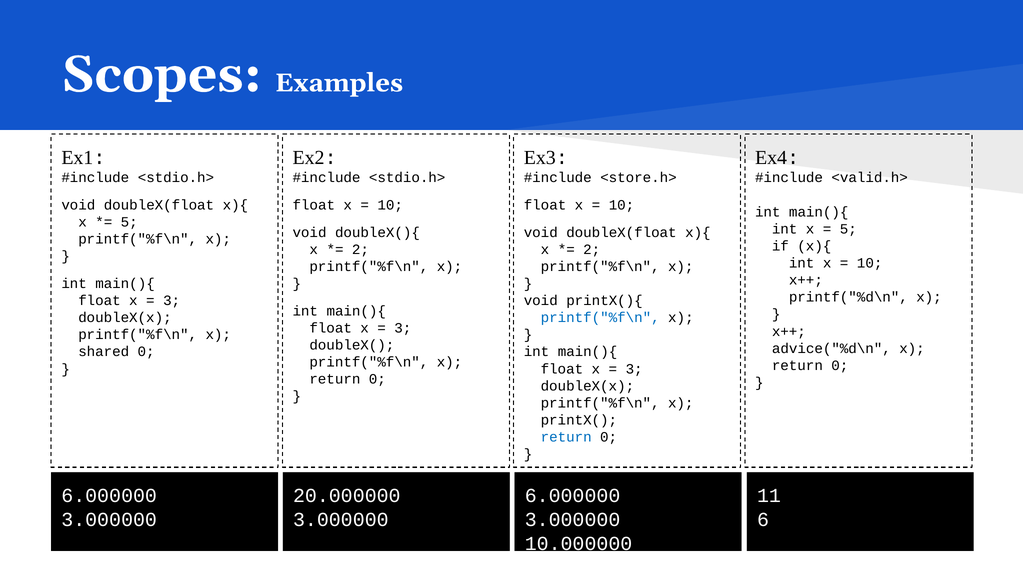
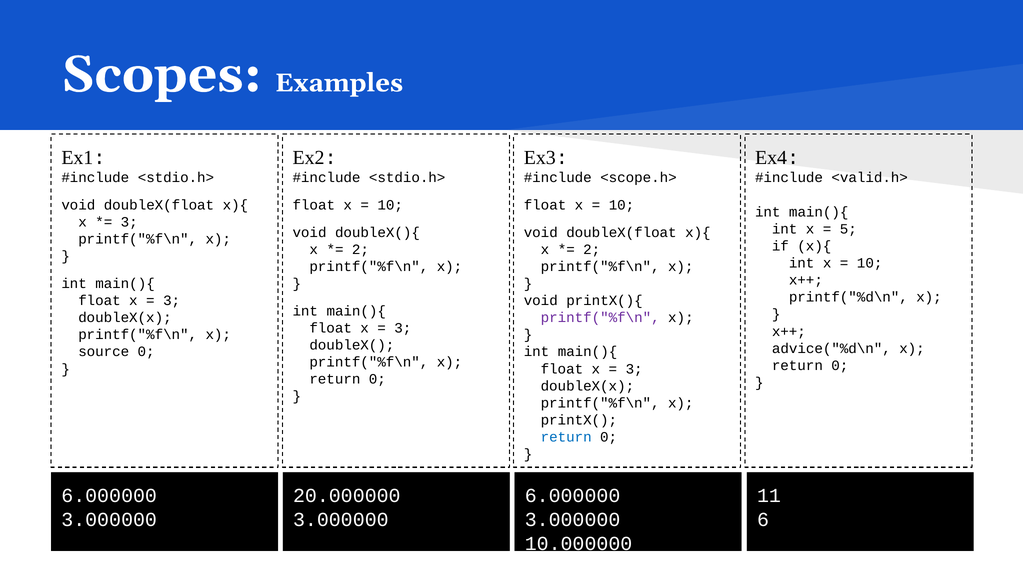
<store.h>: <store.h> -> <scope.h> (638, 178)
5: 5 -> 3 (129, 222)
printf("%f\n colour: blue -> purple (600, 318)
shared: shared -> source (104, 352)
